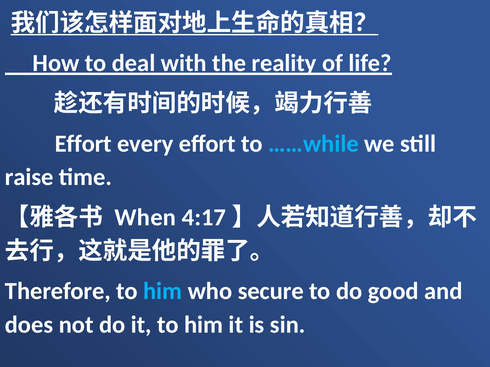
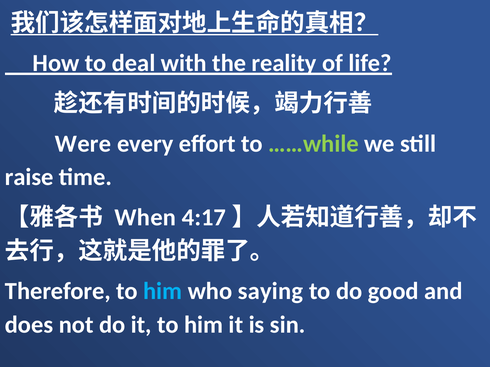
Effort: Effort -> Were (83, 144)
……while colour: light blue -> light green (313, 144)
secure: secure -> saying (271, 292)
